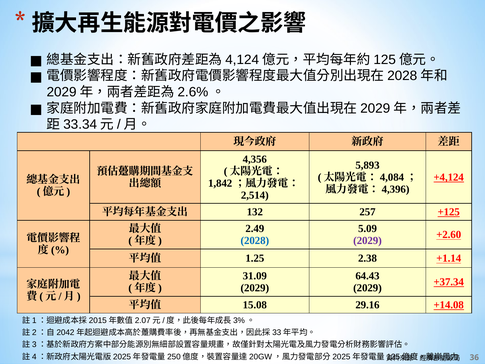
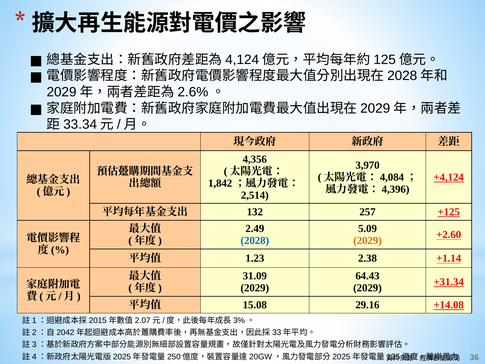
5,893: 5,893 -> 3,970 (367, 165)
2029 colour: purple -> orange (367, 241)
1.25: 1.25 -> 1.23 (255, 258)
+37.34: +37.34 -> +31.34 (449, 282)
